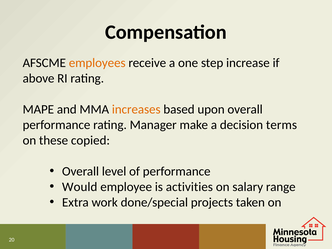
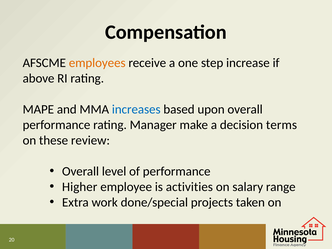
increases colour: orange -> blue (136, 109)
copied: copied -> review (90, 140)
Would: Would -> Higher (80, 187)
